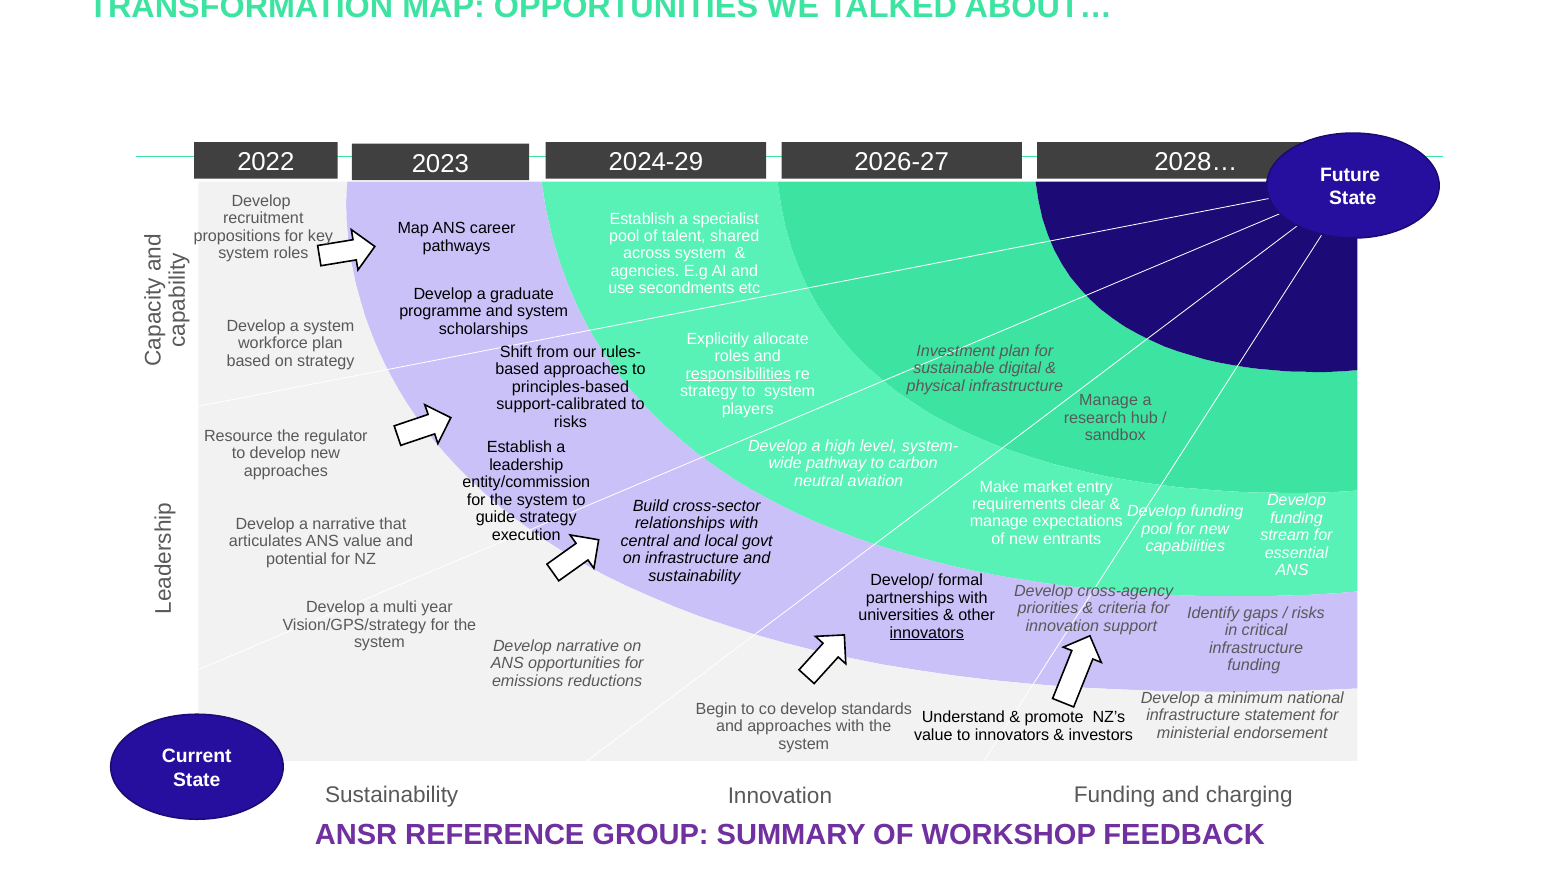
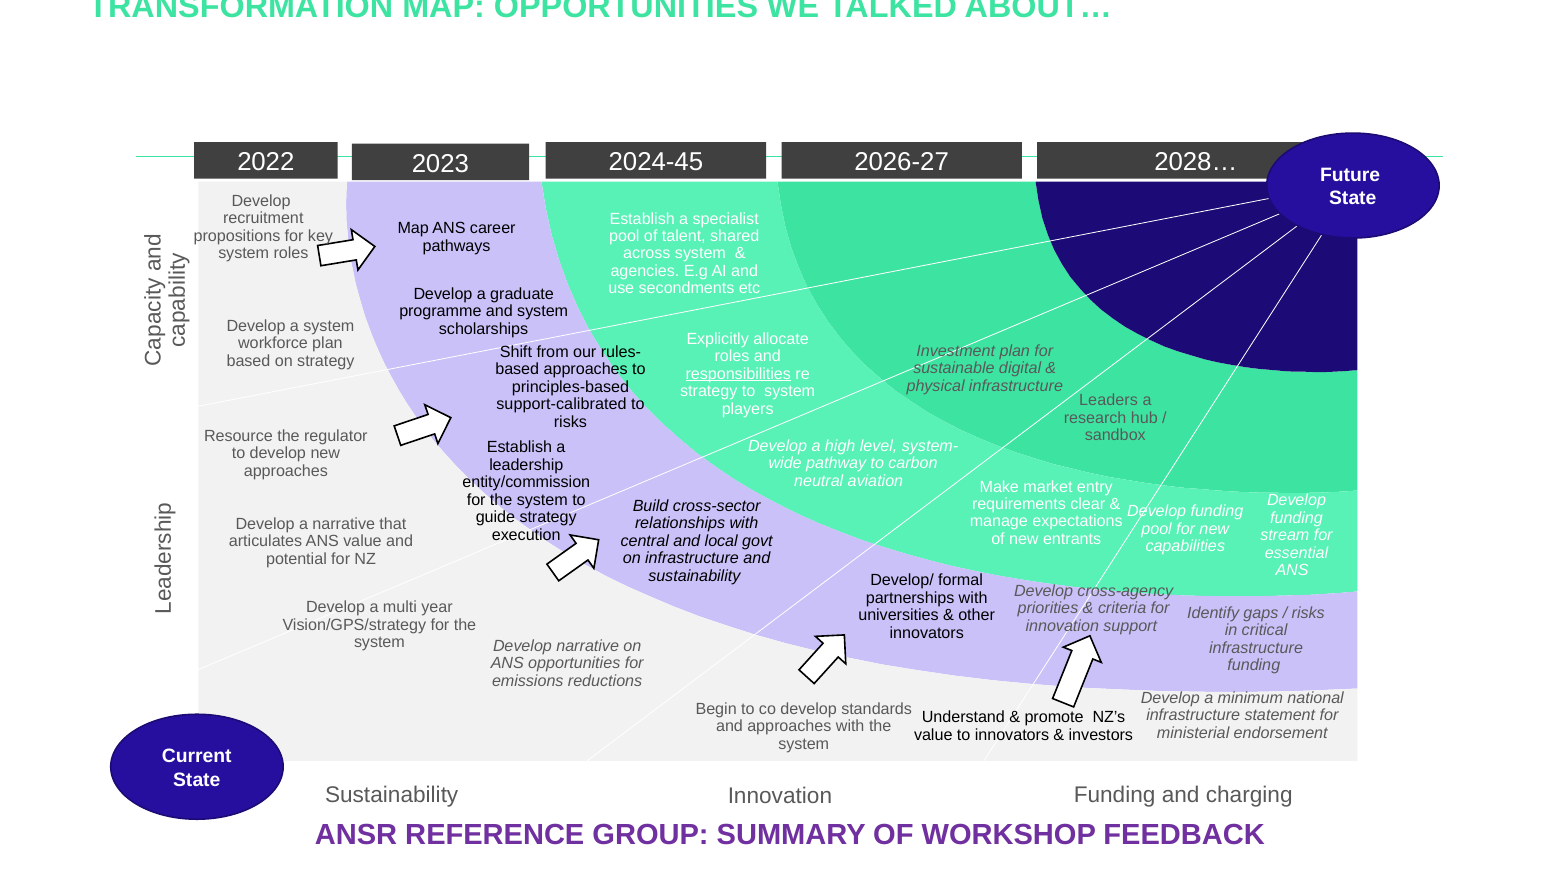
2024-29: 2024-29 -> 2024-45 (656, 162)
Manage: Manage -> Leaders (1109, 400)
innovators underline: present -> none (927, 633)
